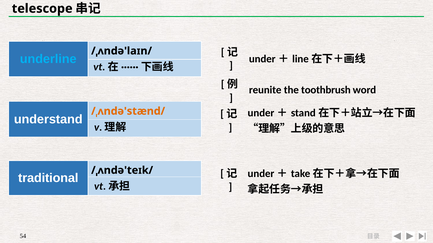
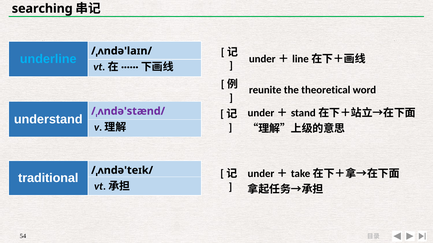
telescope: telescope -> searching (42, 9)
toothbrush: toothbrush -> theoretical (326, 90)
/ˌʌndə'stænd/ colour: orange -> purple (128, 111)
